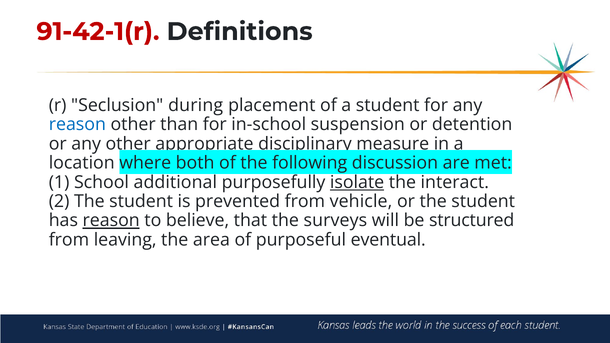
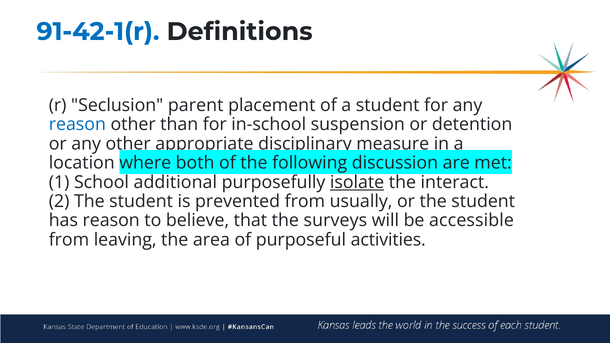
91-42-1(r colour: red -> blue (98, 32)
during: during -> parent (196, 105)
vehicle: vehicle -> usually (361, 201)
reason underline: present -> none (111, 221)
structured: structured -> accessible (471, 221)
eventual: eventual -> activities (388, 240)
